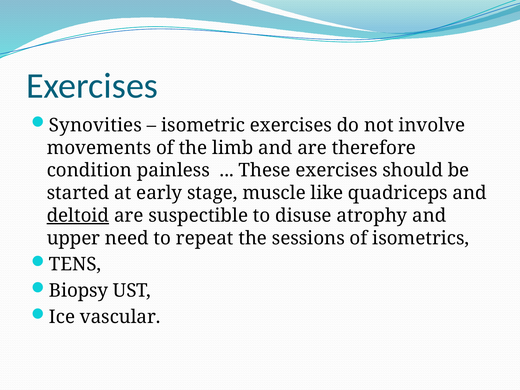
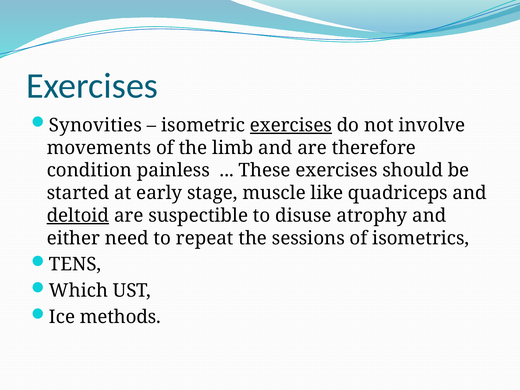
exercises underline: none -> present (291, 125)
upper: upper -> either (73, 238)
Biopsy: Biopsy -> Which (78, 291)
vascular: vascular -> methods (120, 317)
